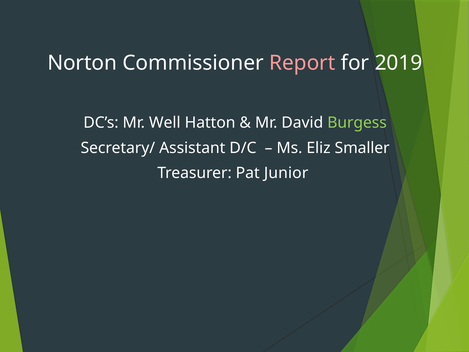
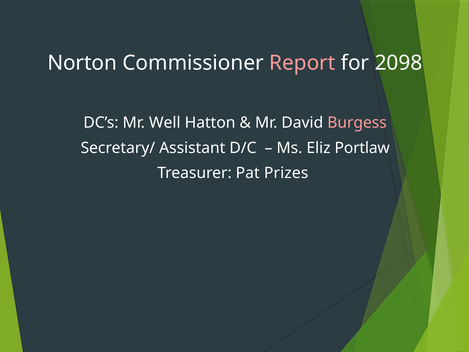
2019: 2019 -> 2098 (399, 63)
Burgess colour: light green -> pink (357, 122)
Smaller: Smaller -> Portlaw (362, 148)
Junior: Junior -> Prizes (286, 173)
